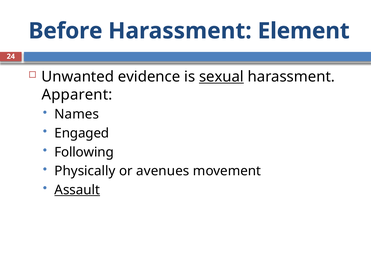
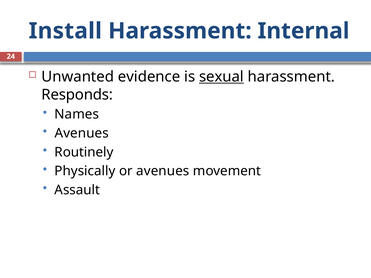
Before: Before -> Install (65, 31)
Element: Element -> Internal (304, 31)
Apparent: Apparent -> Responds (77, 95)
Engaged: Engaged -> Avenues (82, 133)
Following: Following -> Routinely (84, 152)
Assault underline: present -> none (77, 190)
